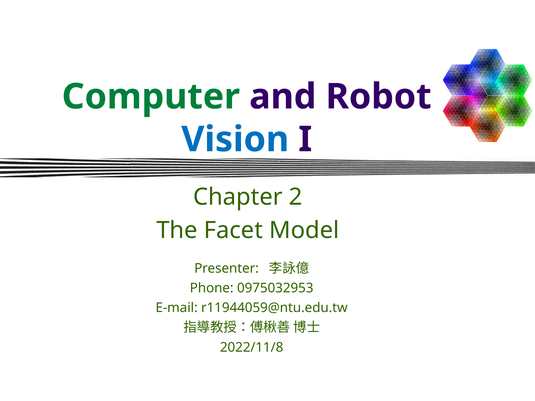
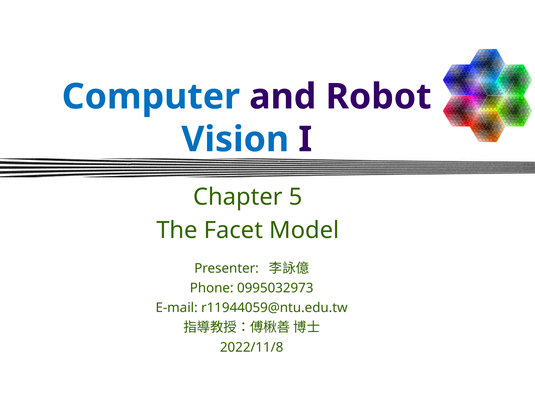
Computer colour: green -> blue (151, 97)
2: 2 -> 5 (296, 197)
0975032953: 0975032953 -> 0995032973 (275, 288)
